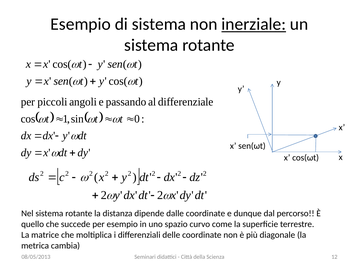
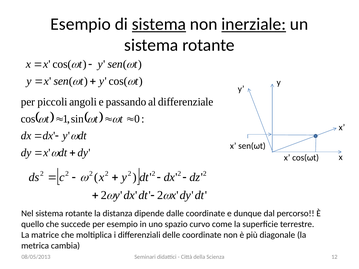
sistema underline: none -> present (159, 24)
